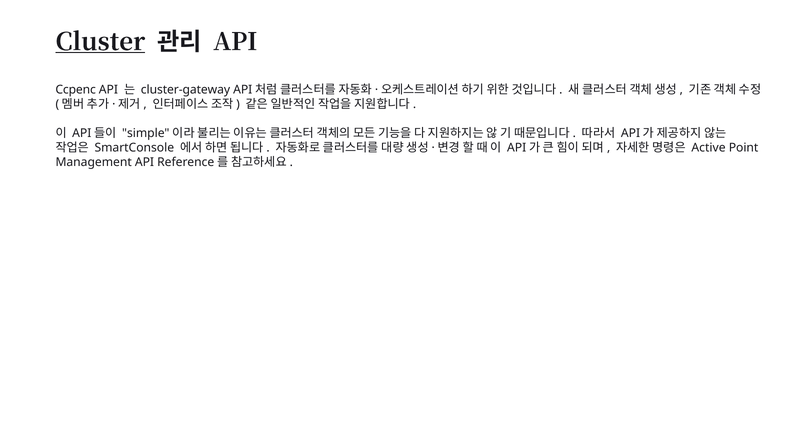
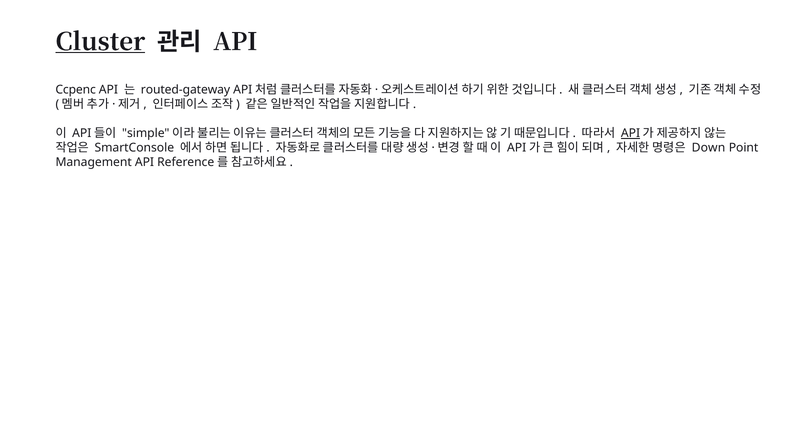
cluster-gateway: cluster-gateway -> routed-gateway (185, 89)
API underline: none -> present (631, 133)
Active: Active -> Down (708, 148)
